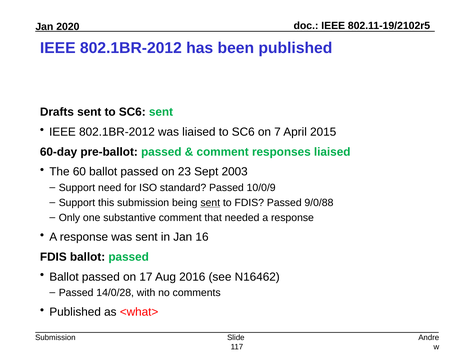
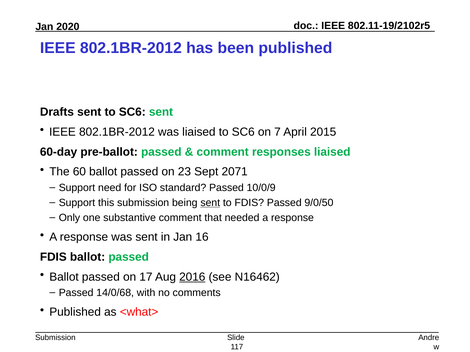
2003: 2003 -> 2071 (235, 172)
9/0/88: 9/0/88 -> 9/0/50 (319, 203)
2016 underline: none -> present (192, 277)
14/0/28: 14/0/28 -> 14/0/68 (115, 293)
